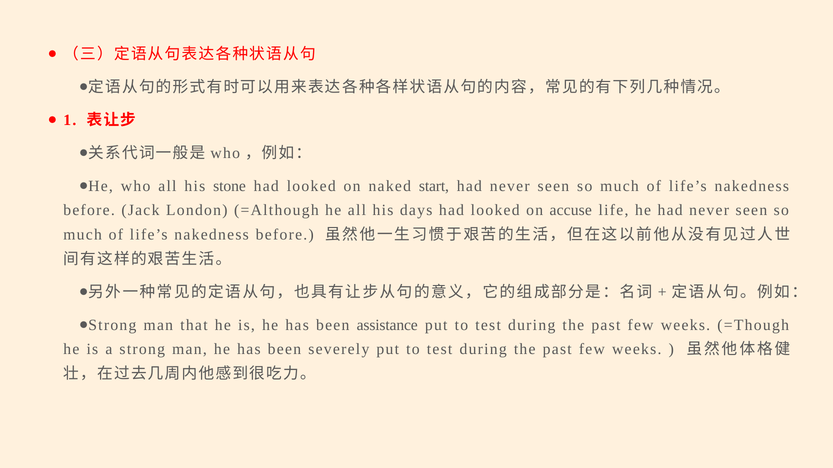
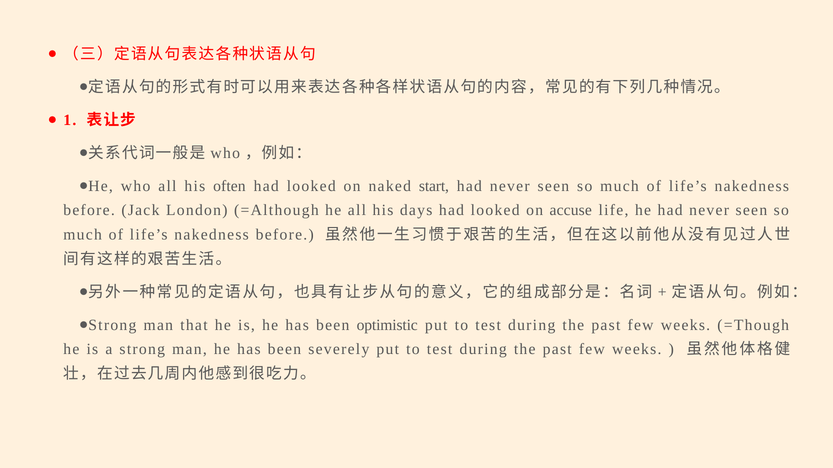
stone: stone -> often (229, 186)
assistance: assistance -> optimistic (387, 325)
